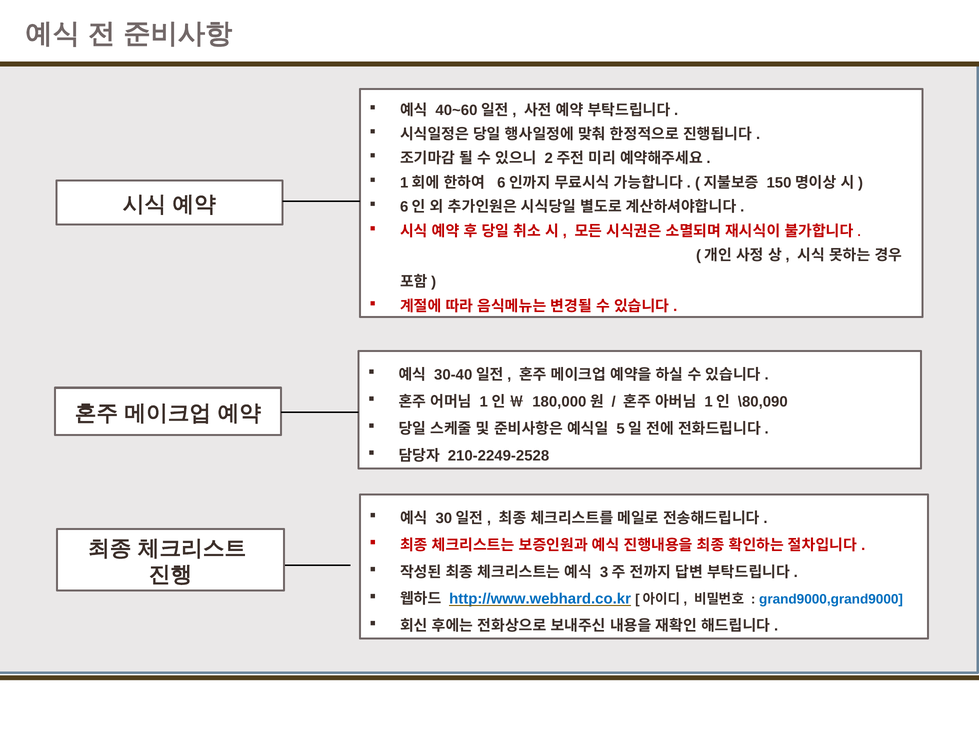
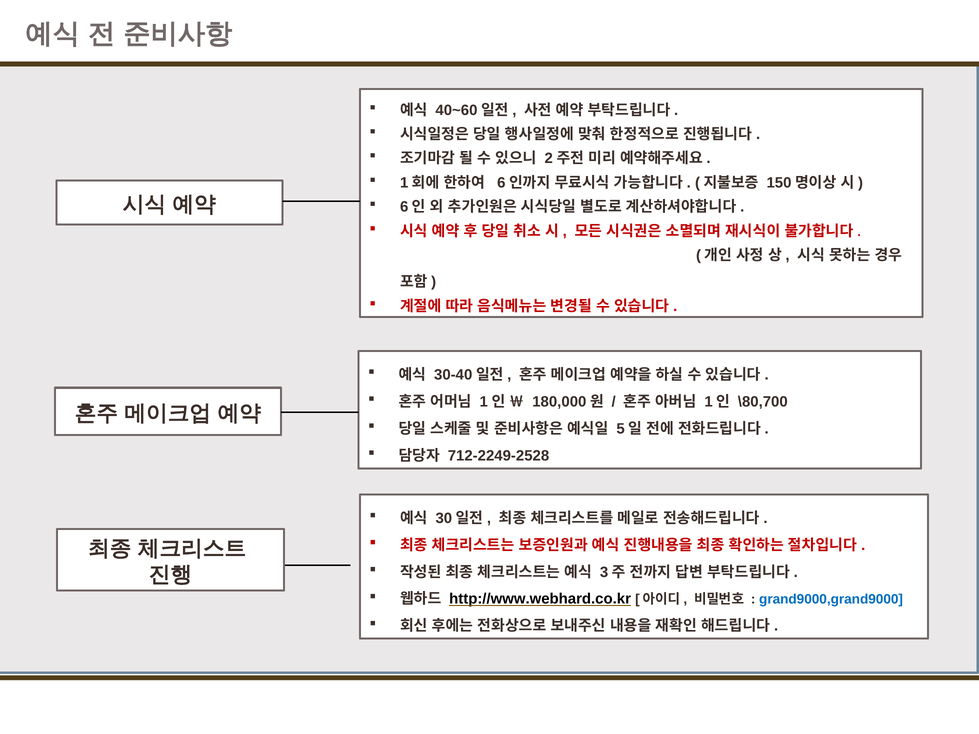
\80,090: \80,090 -> \80,700 (763, 402)
210-2249-2528: 210-2249-2528 -> 712-2249-2528 (499, 456)
http://www.webhard.co.kr colour: blue -> black (540, 599)
